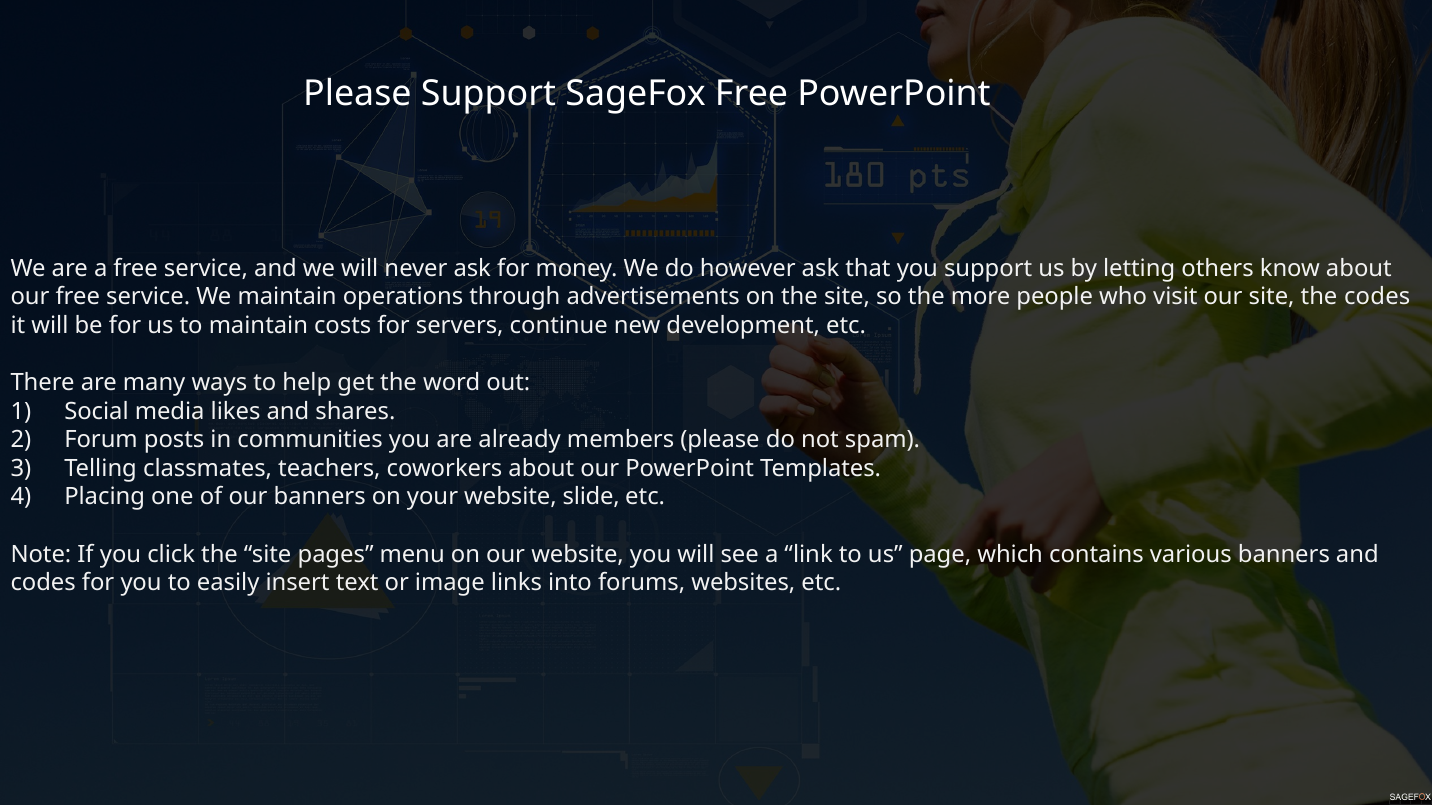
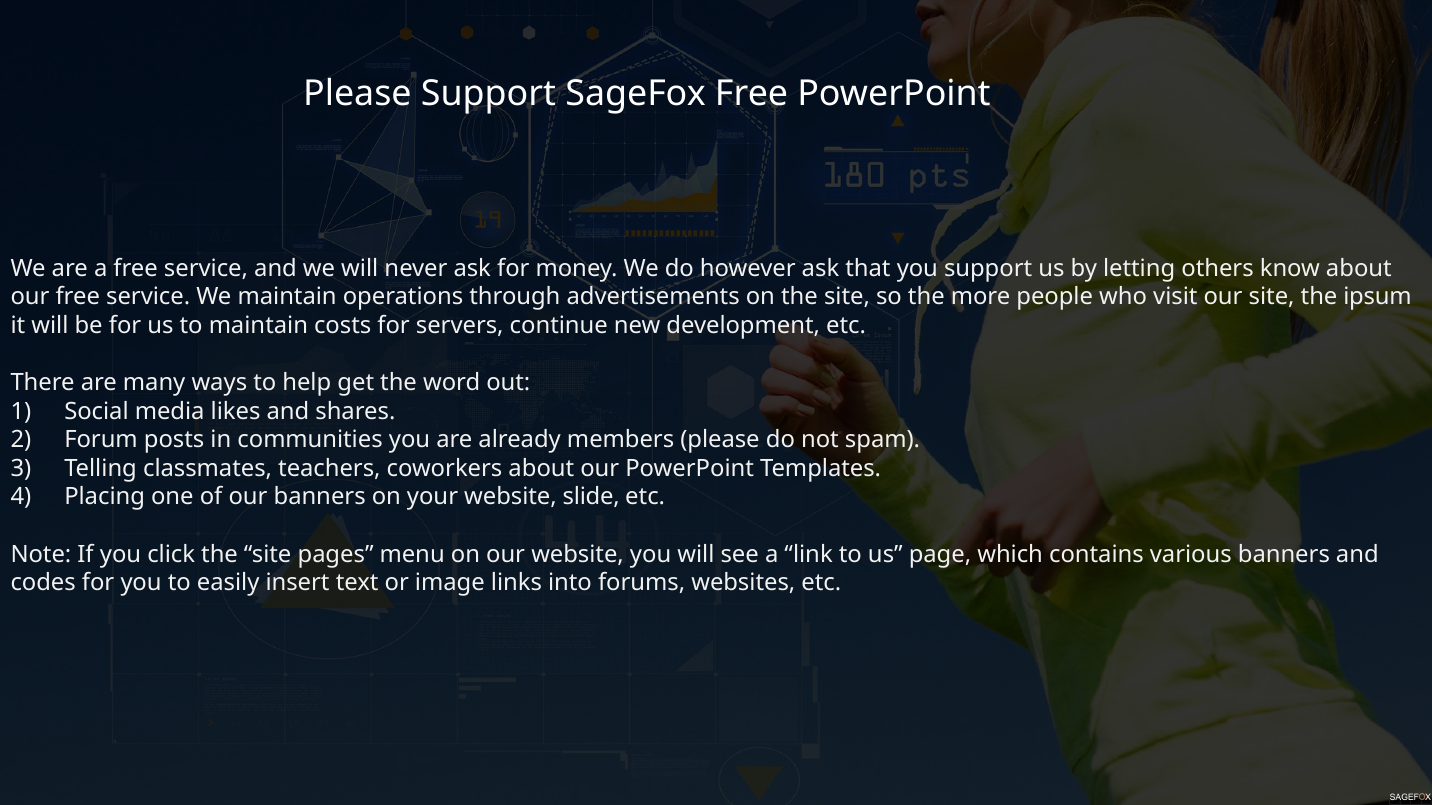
the codes: codes -> ipsum (1377, 297)
